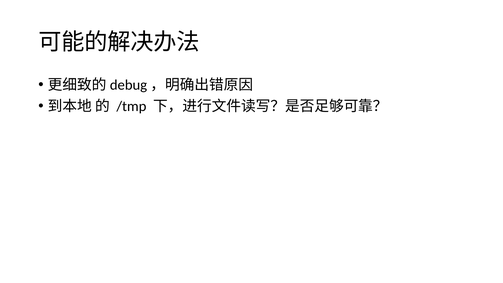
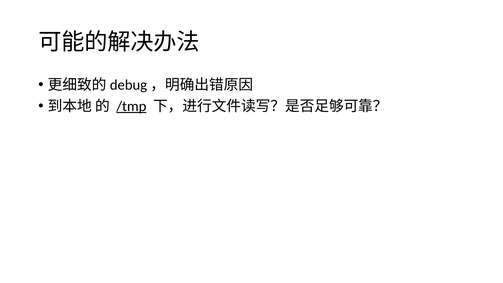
/tmp underline: none -> present (131, 106)
